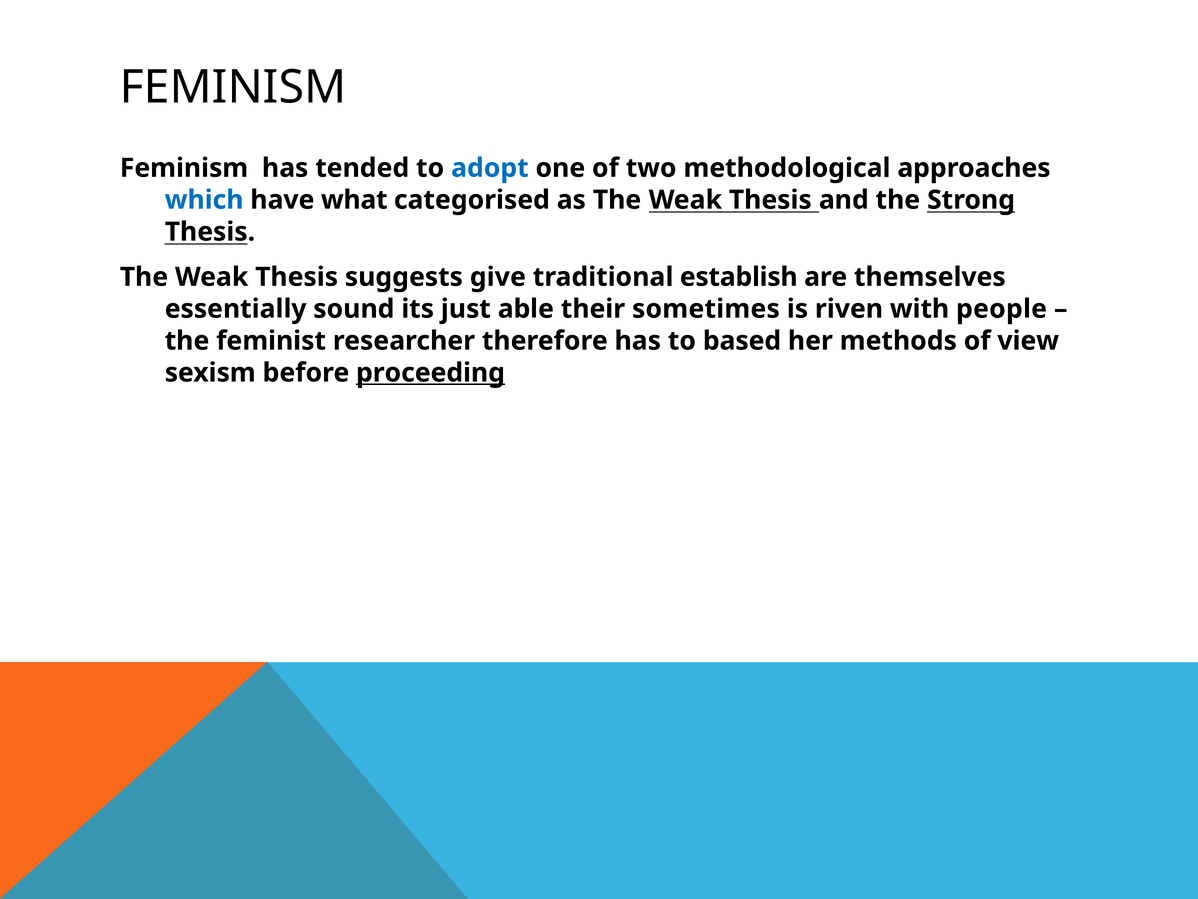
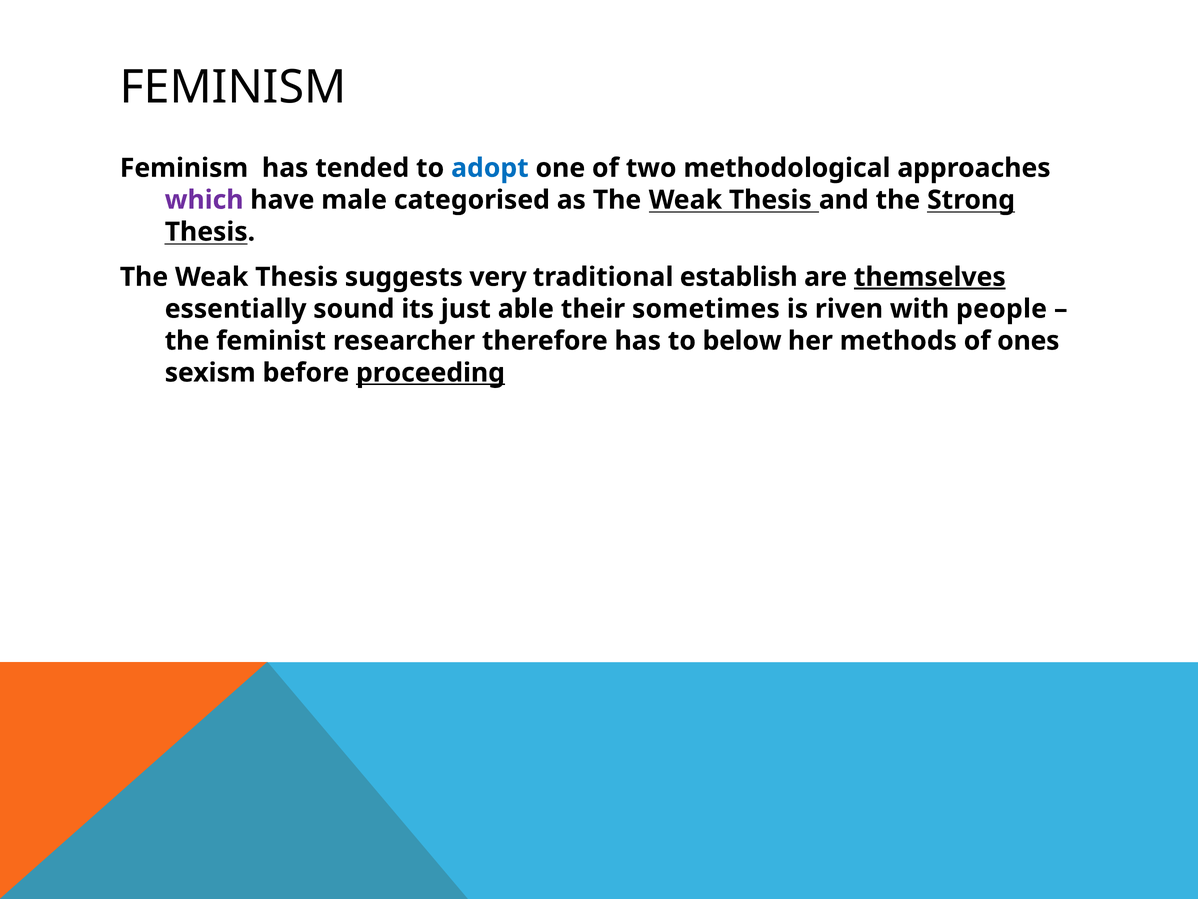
which colour: blue -> purple (204, 200)
what: what -> male (354, 200)
give: give -> very (498, 277)
themselves underline: none -> present (930, 277)
based: based -> below (742, 341)
view: view -> ones (1028, 341)
